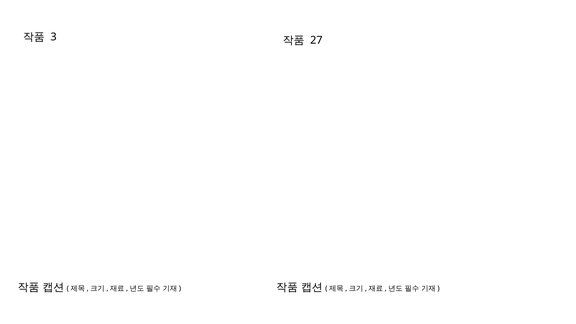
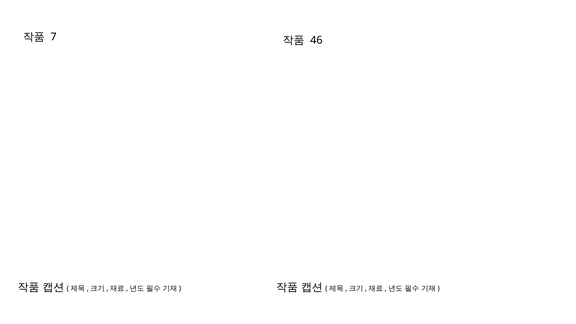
3: 3 -> 7 (54, 37)
27: 27 -> 46 (316, 40)
